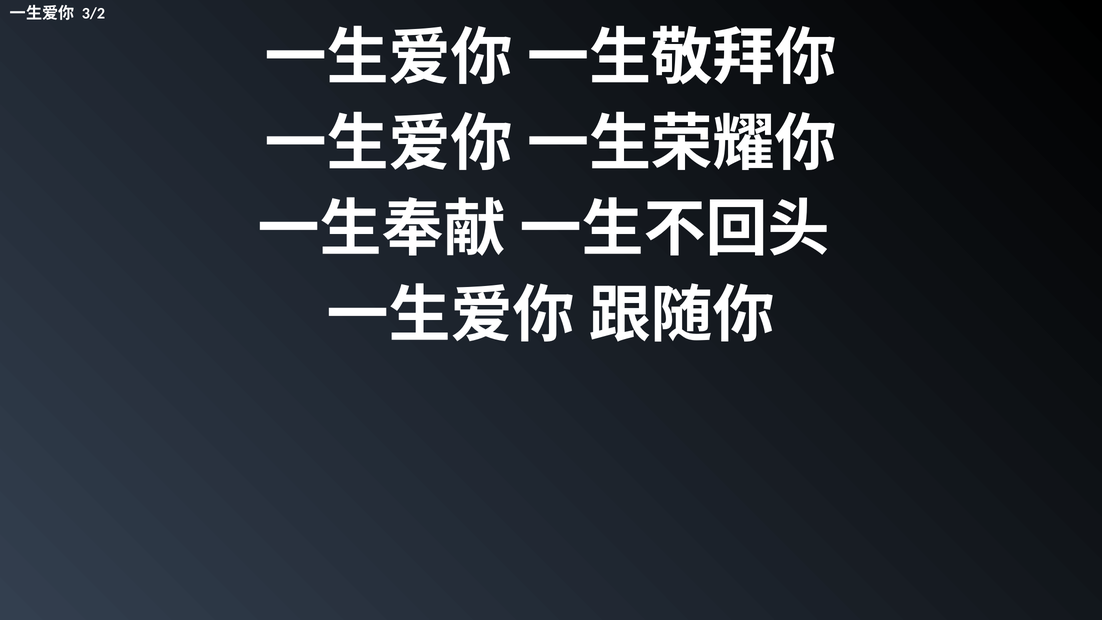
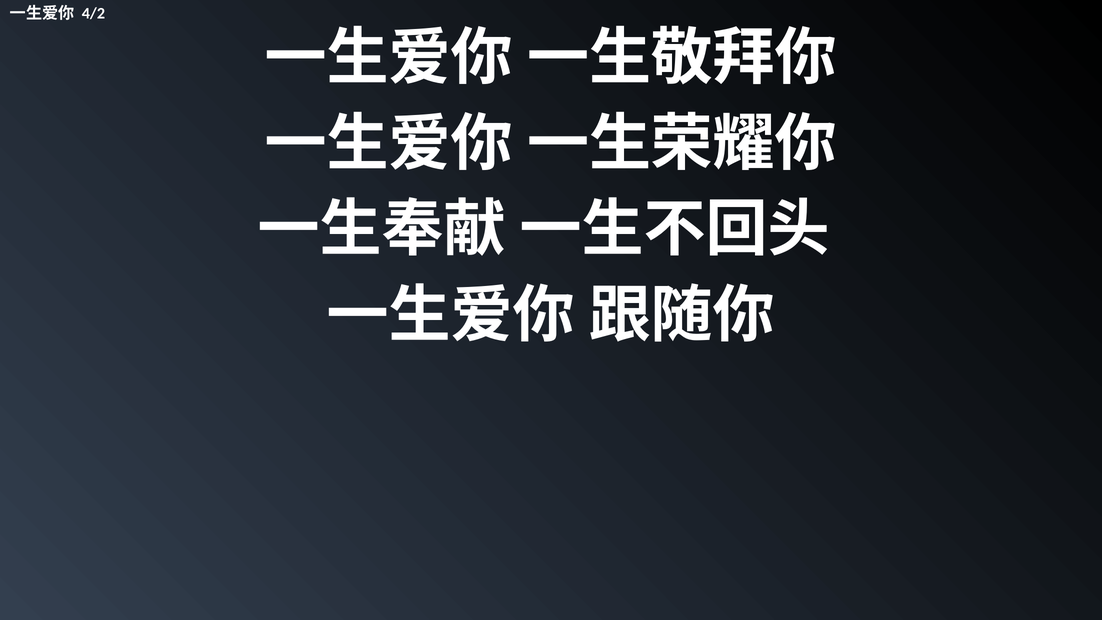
3/2: 3/2 -> 4/2 (93, 14)
